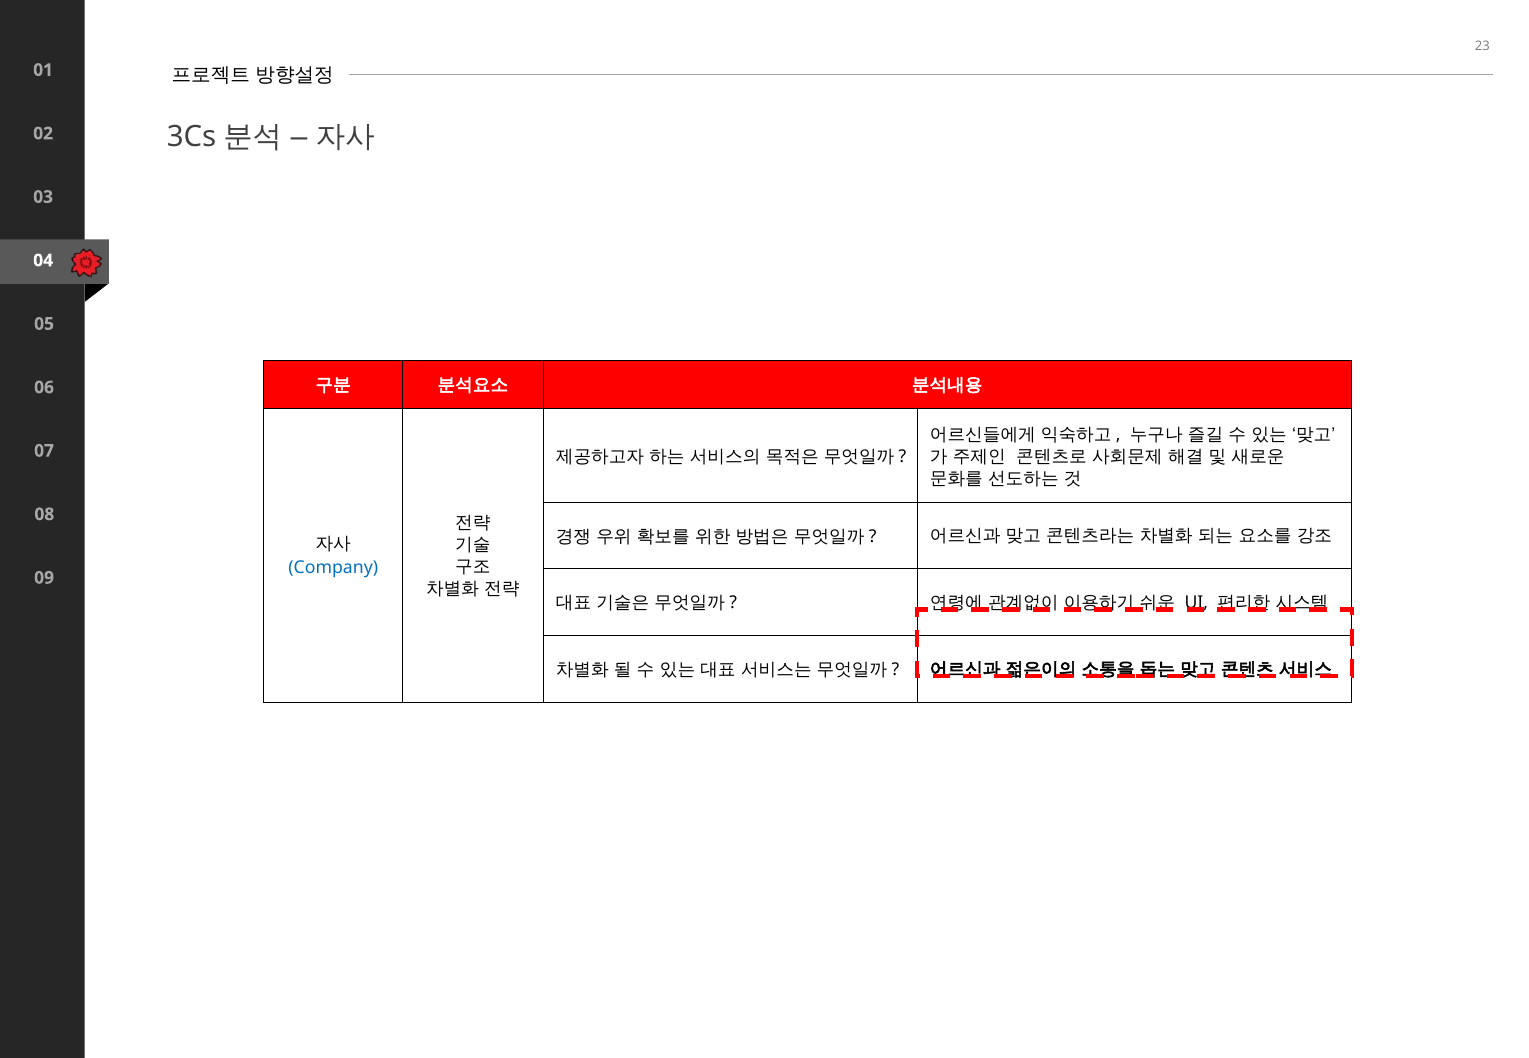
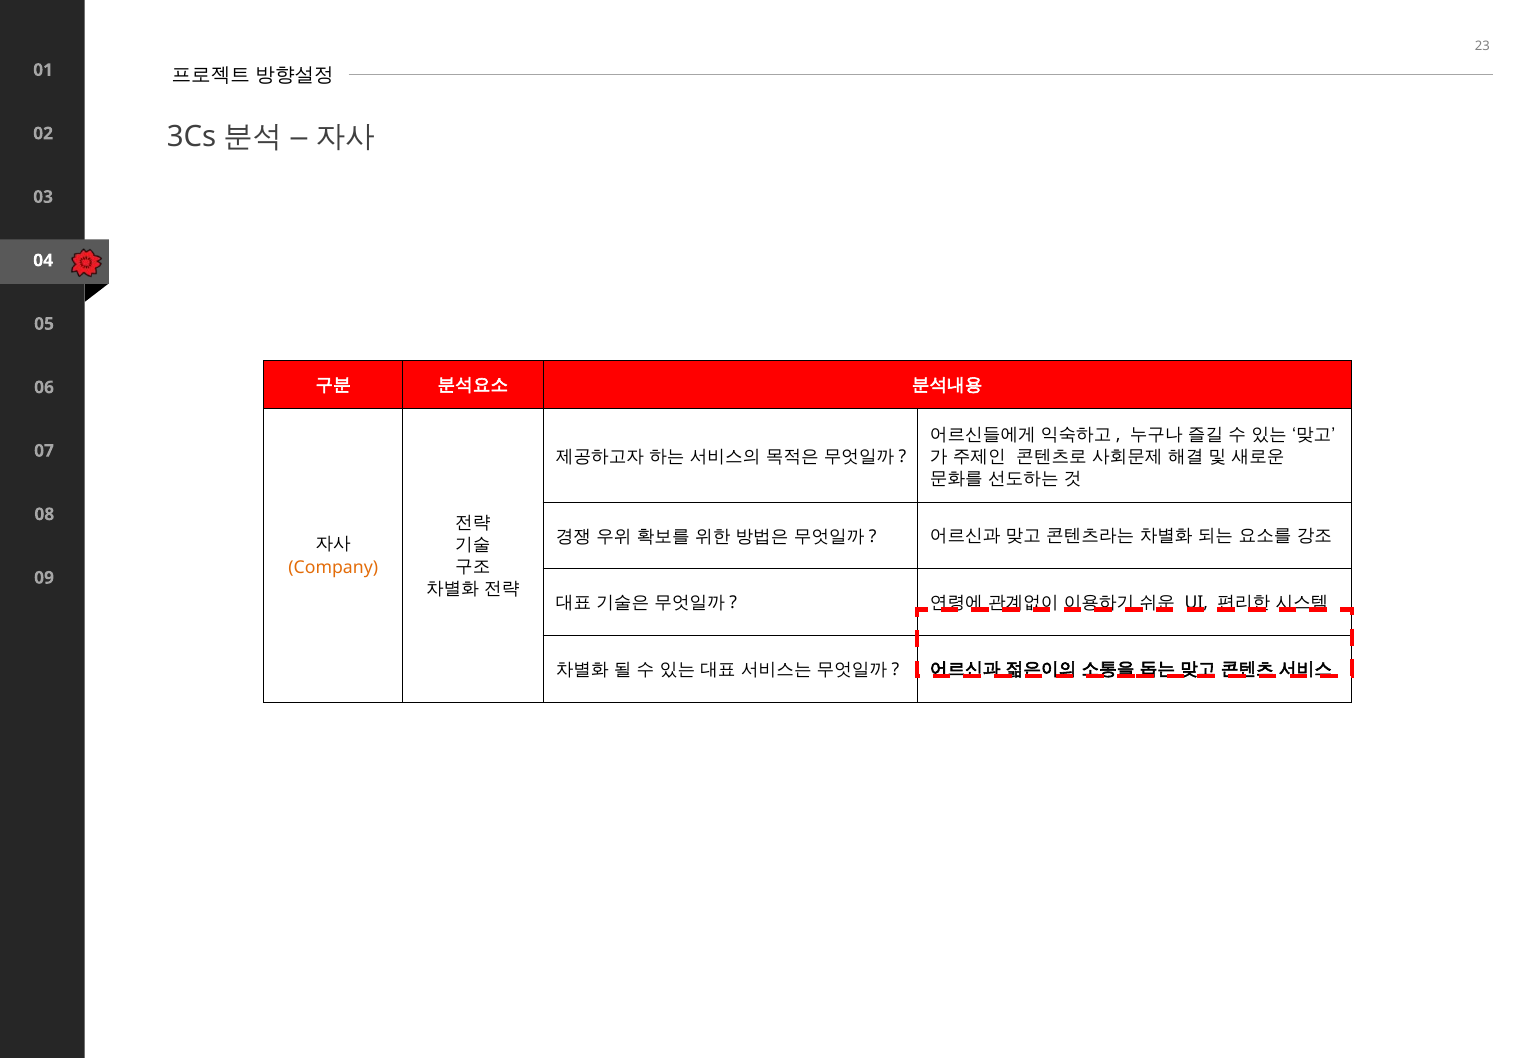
Company colour: blue -> orange (333, 568)
